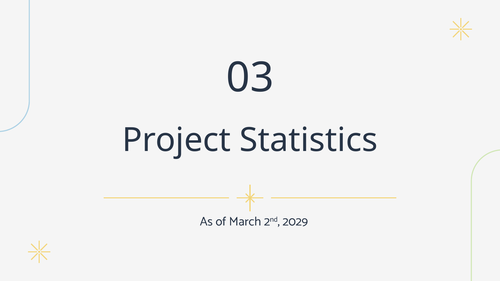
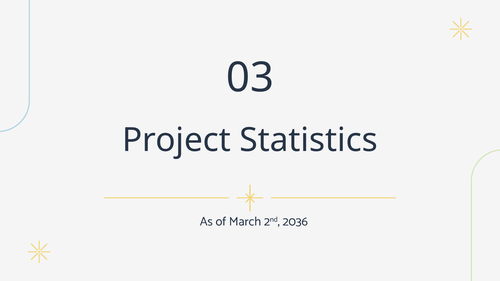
2029: 2029 -> 2036 (295, 222)
